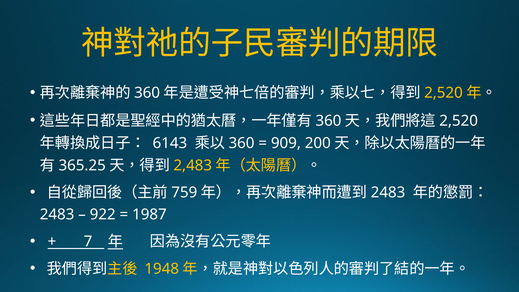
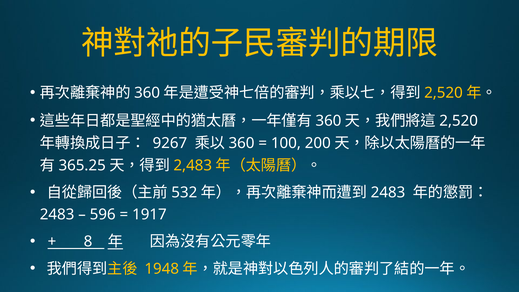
6143: 6143 -> 9267 (170, 143)
909: 909 -> 100 (286, 143)
759: 759 -> 532 (184, 193)
922: 922 -> 596 (103, 214)
1987: 1987 -> 1917 (149, 214)
7: 7 -> 8 (88, 241)
